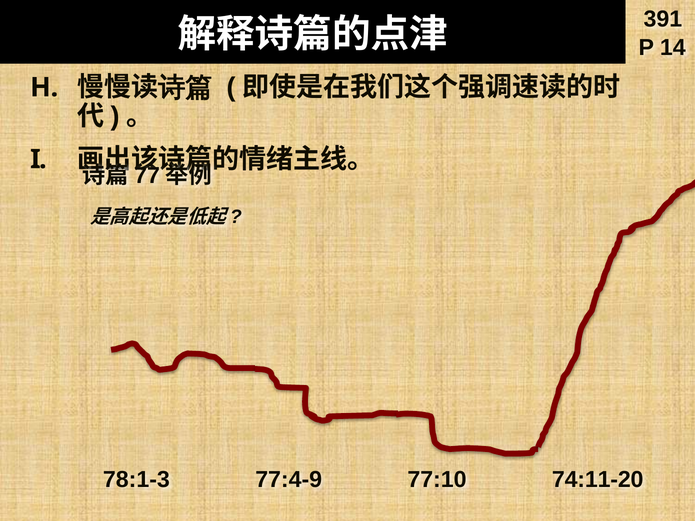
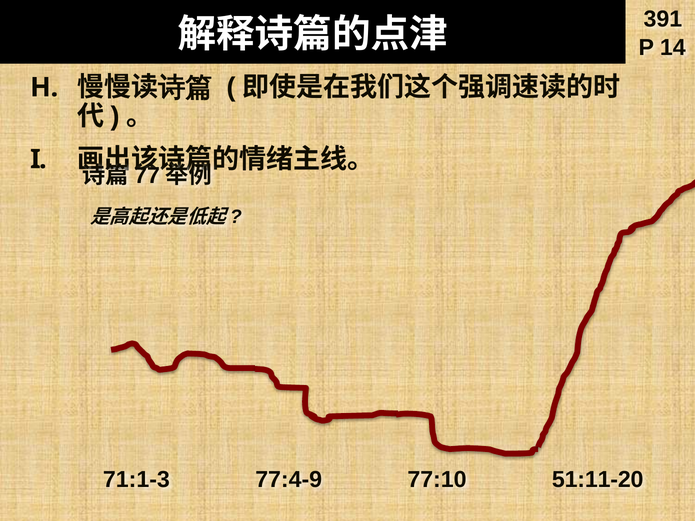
78:1-3: 78:1-3 -> 71:1-3 (136, 480)
74:11-20: 74:11-20 -> 51:11-20 (598, 480)
